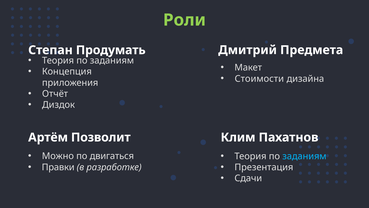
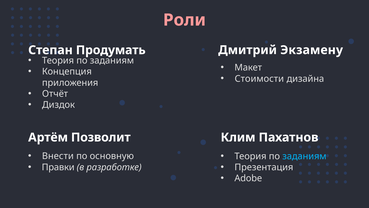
Роли colour: light green -> pink (184, 20)
Предмета: Предмета -> Экзамену (312, 50)
Можно: Можно -> Внести (58, 156)
двигаться: двигаться -> основную (112, 156)
Сдачи: Сдачи -> Adobe (248, 178)
